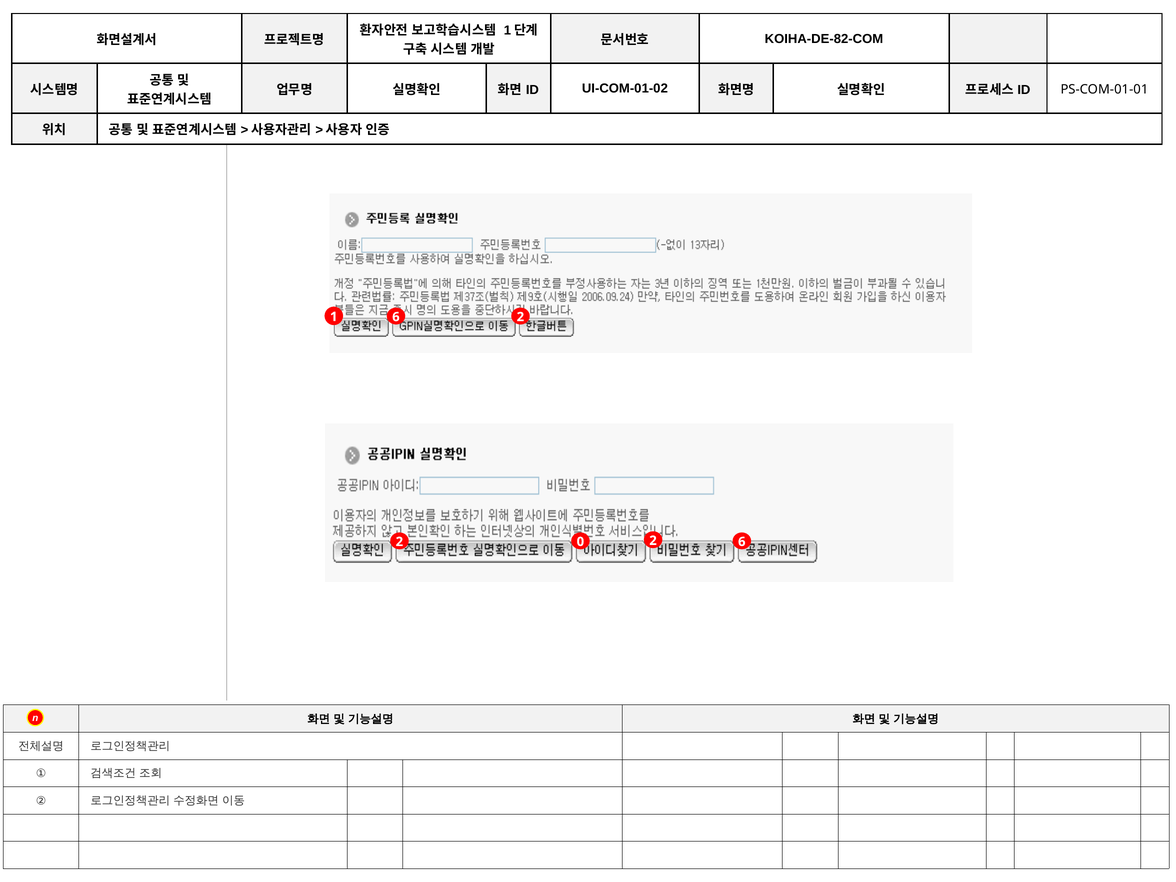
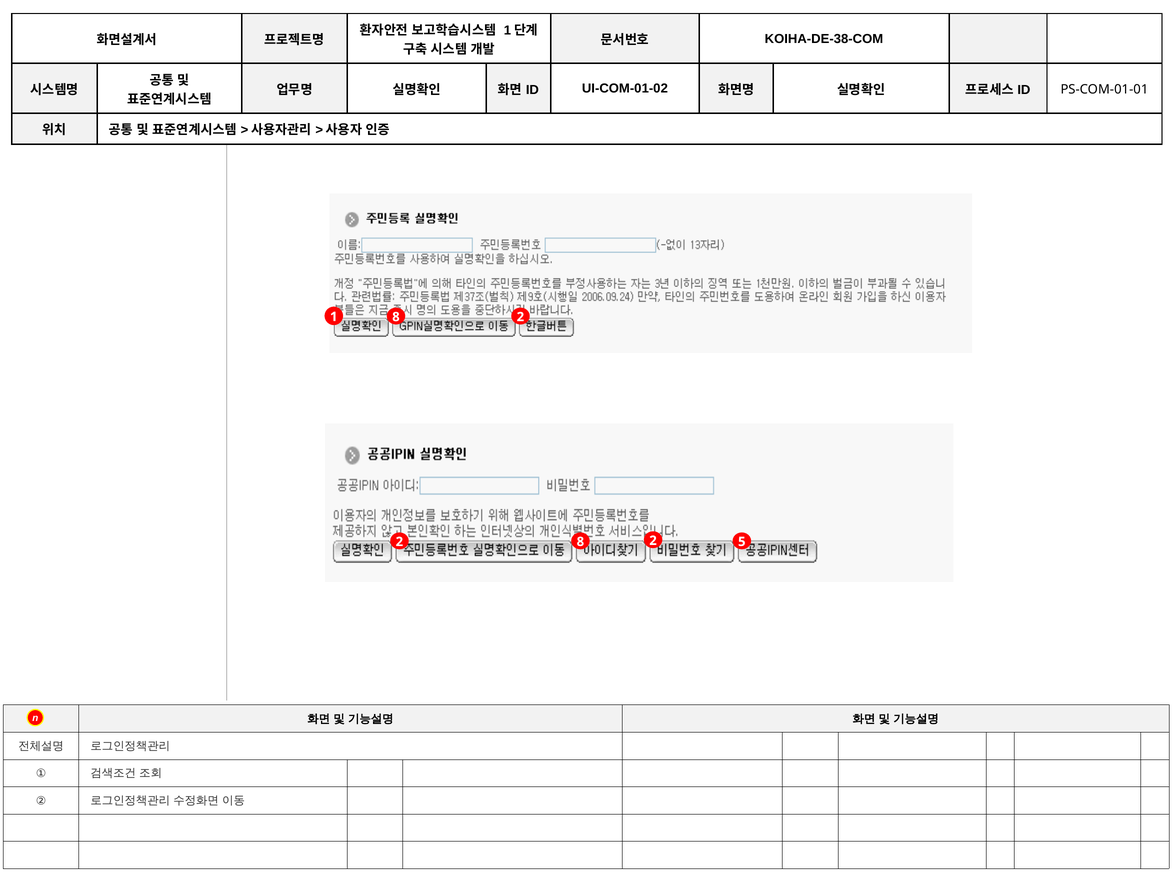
KOIHA-DE-82-COM: KOIHA-DE-82-COM -> KOIHA-DE-38-COM (824, 39)
1 6: 6 -> 8 (396, 317)
2 0: 0 -> 8 (580, 542)
2 6: 6 -> 5 (742, 542)
